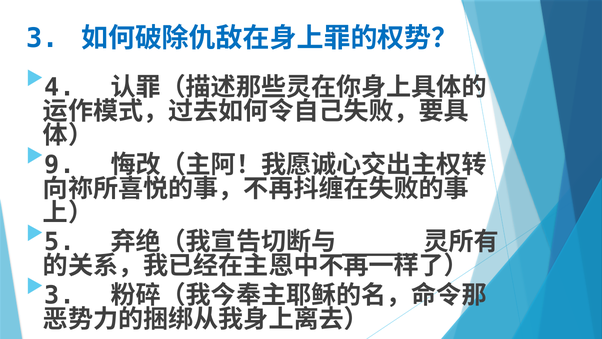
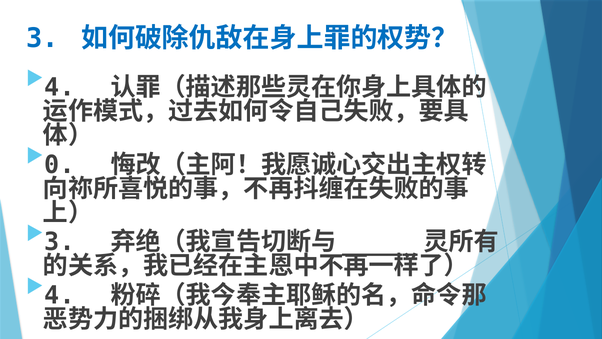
9: 9 -> 0 (60, 165)
5: 5 -> 3 (60, 242)
3: 3 -> 4 (60, 295)
